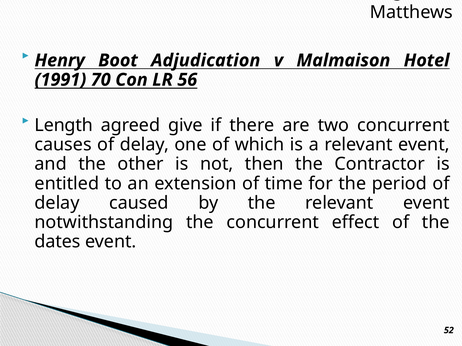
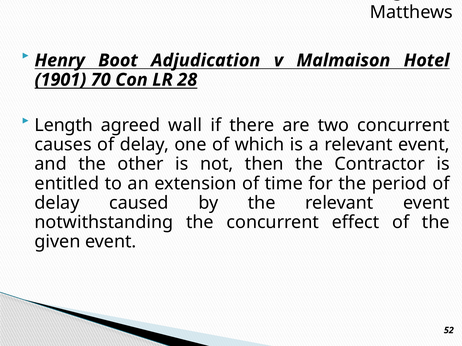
1991: 1991 -> 1901 (60, 80)
56: 56 -> 28 (187, 80)
give: give -> wall (185, 125)
dates: dates -> given (58, 242)
